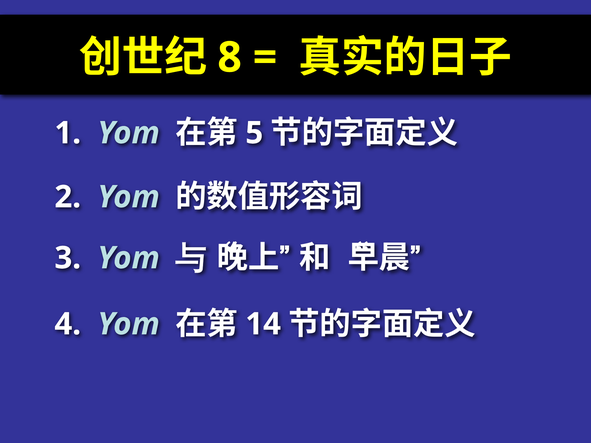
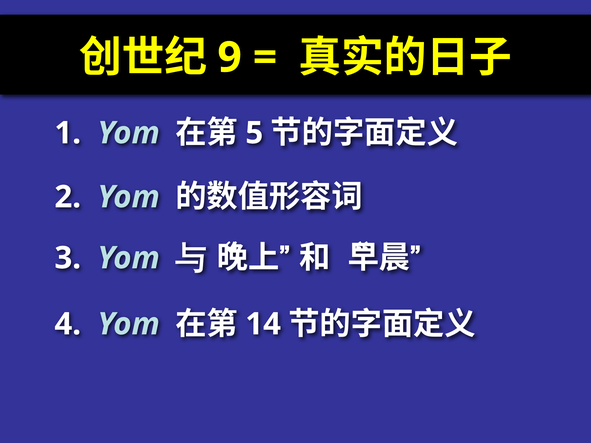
8: 8 -> 9 (230, 58)
